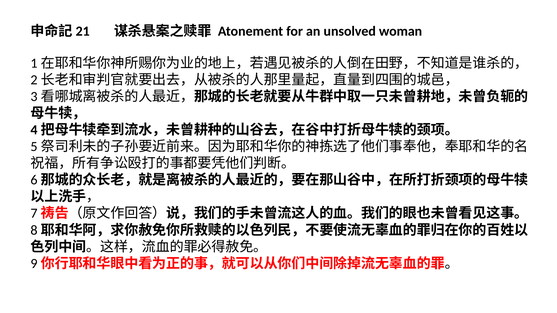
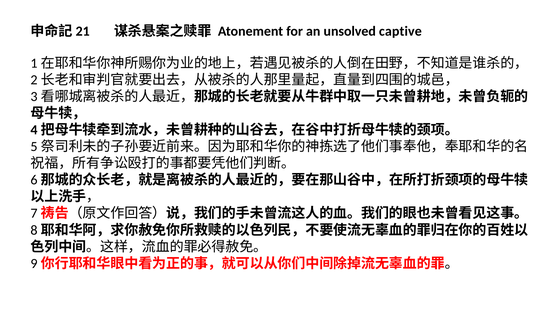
woman: woman -> captive (400, 31)
